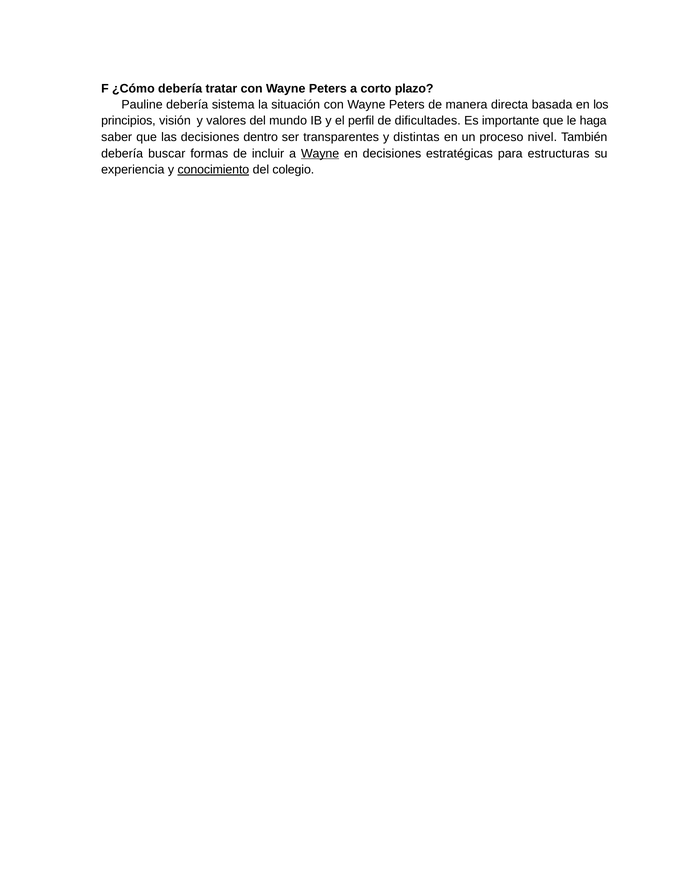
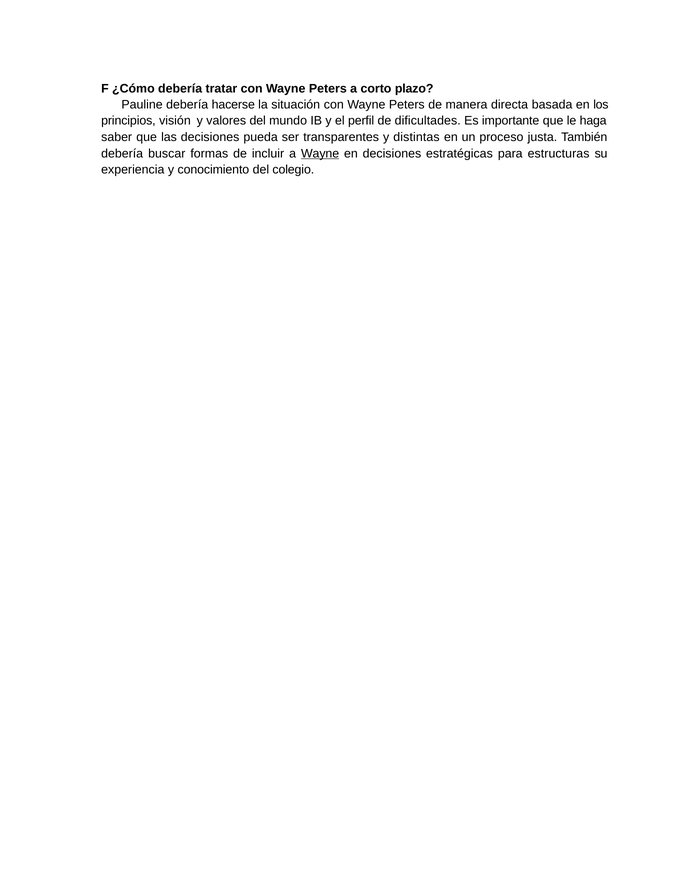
sistema: sistema -> hacerse (233, 105)
dentro: dentro -> pueda (261, 137)
nivel: nivel -> justa (542, 137)
conocimiento underline: present -> none (213, 169)
